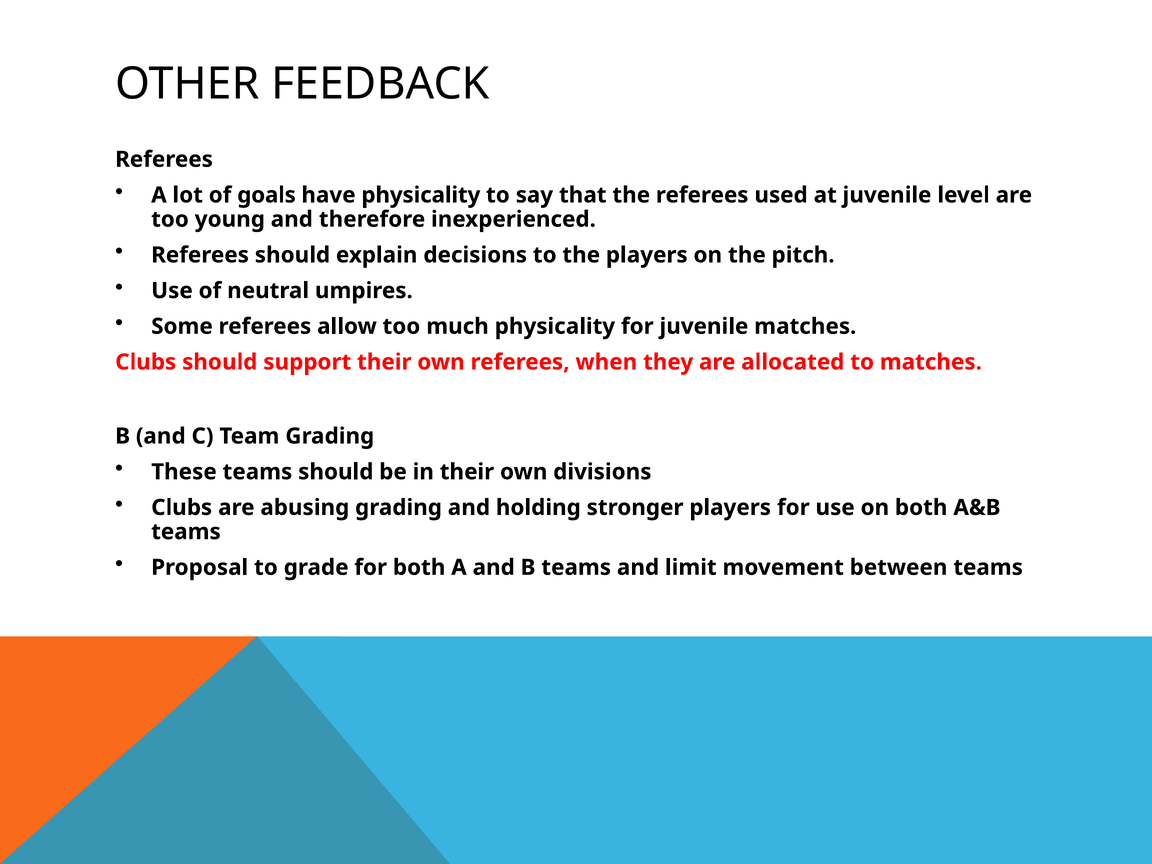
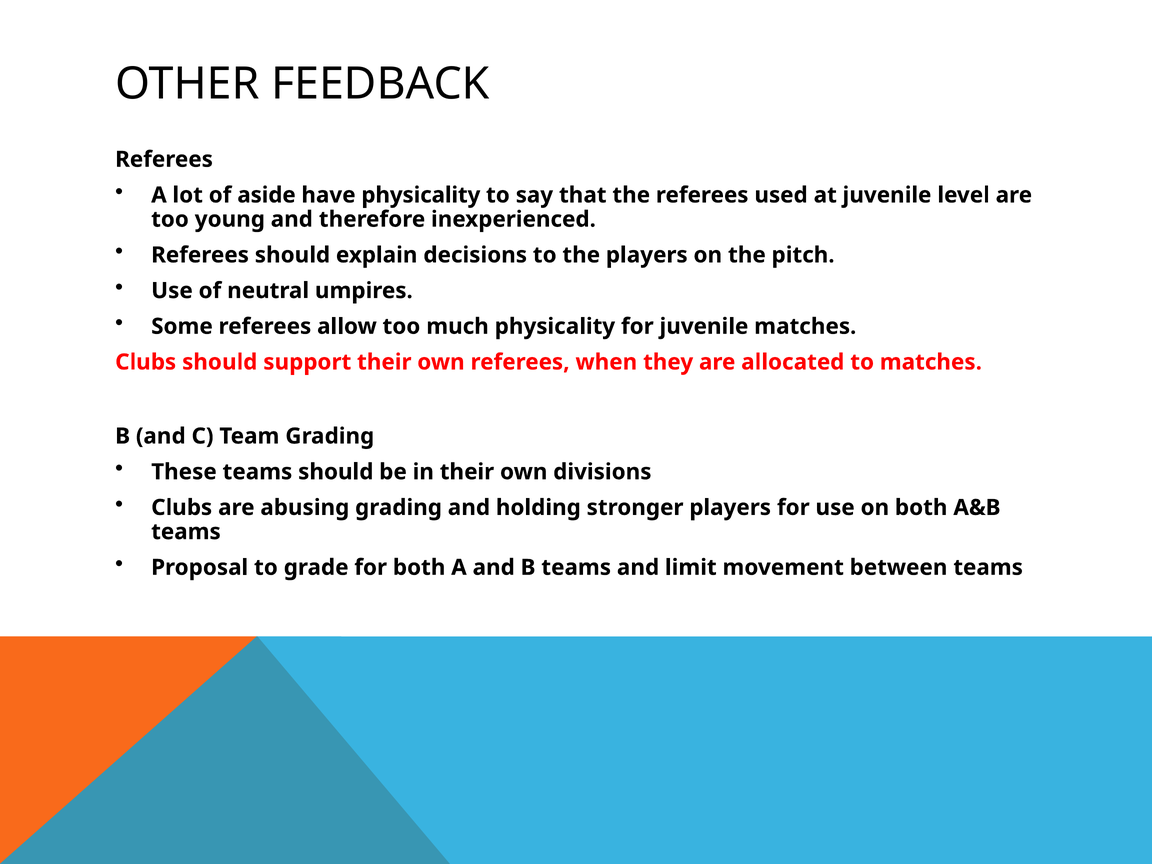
goals: goals -> aside (266, 195)
